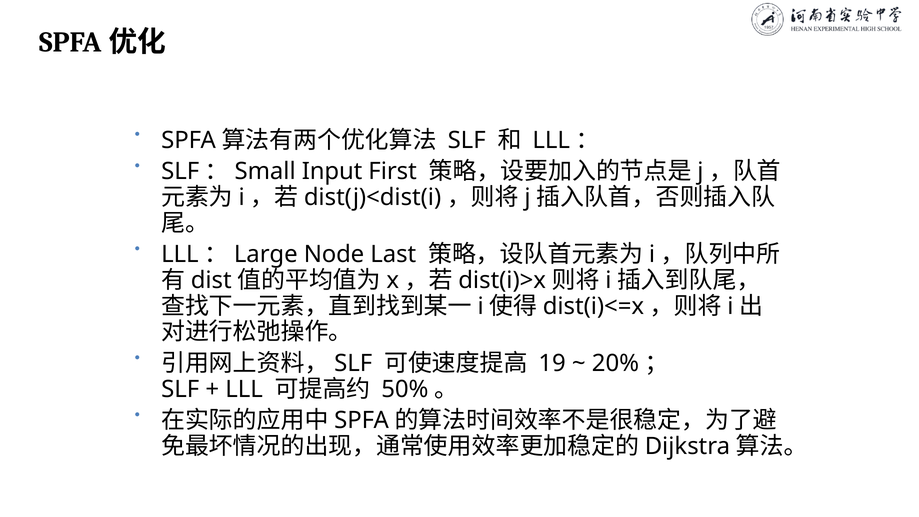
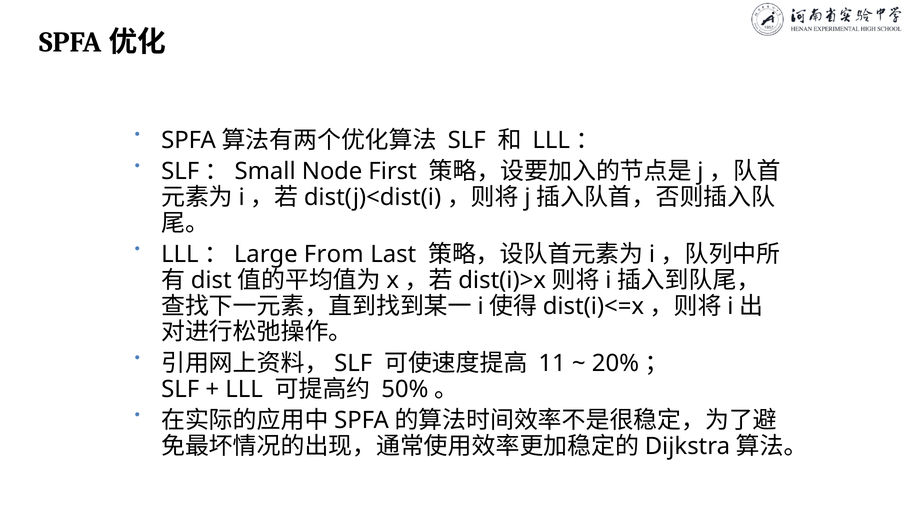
Input: Input -> Node (332, 171)
Node: Node -> From (334, 254)
19: 19 -> 11 (552, 363)
